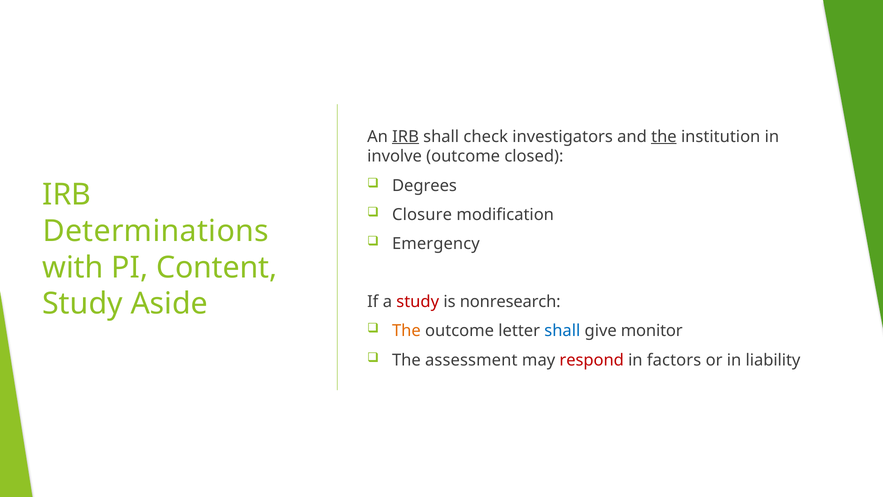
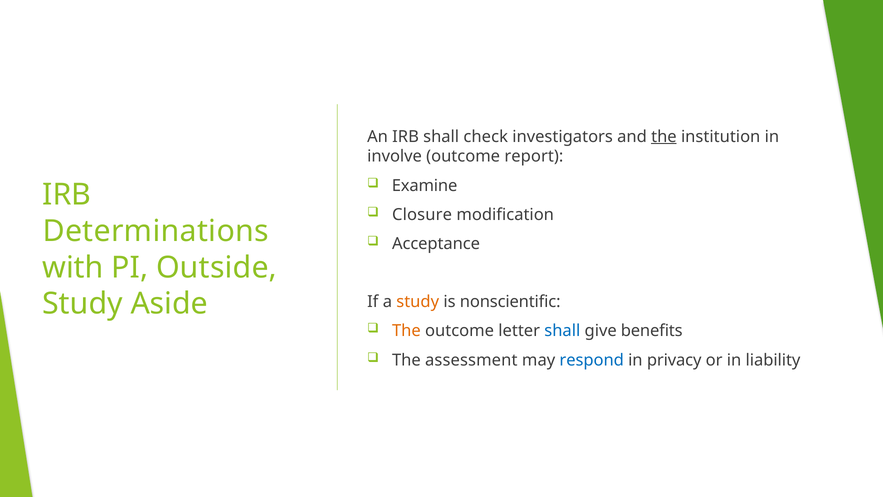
IRB underline: present -> none (406, 137)
closed: closed -> report (534, 156)
Degrees: Degrees -> Examine (425, 185)
Emergency: Emergency -> Acceptance (436, 244)
Content: Content -> Outside (217, 267)
study colour: red -> orange (418, 302)
nonresearch: nonresearch -> nonscientific (510, 302)
monitor: monitor -> benefits (652, 331)
respond colour: red -> blue (592, 360)
factors: factors -> privacy (674, 360)
